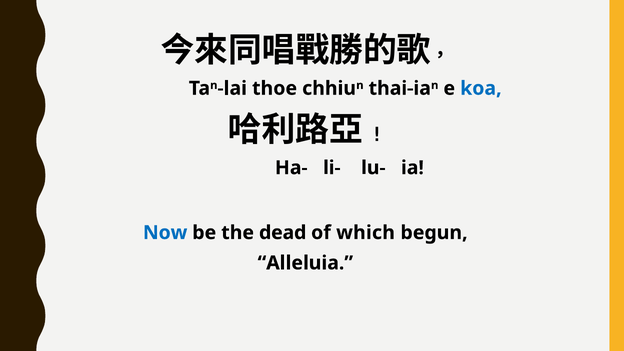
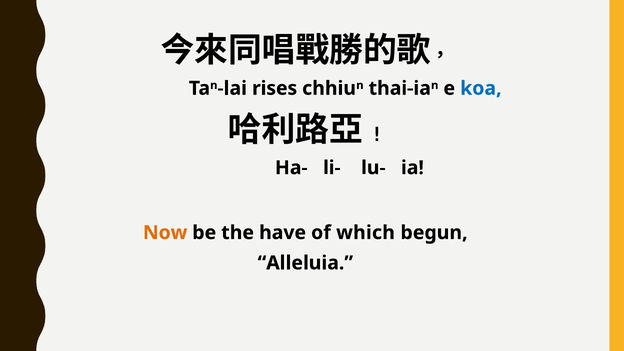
thoe: thoe -> rises (275, 88)
Now colour: blue -> orange (165, 233)
dead: dead -> have (283, 233)
